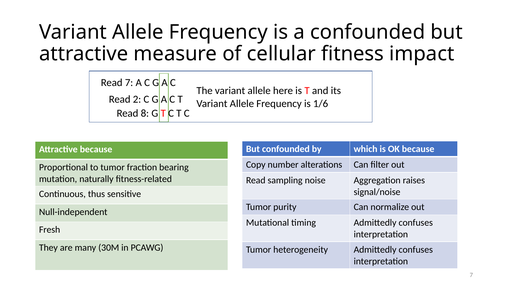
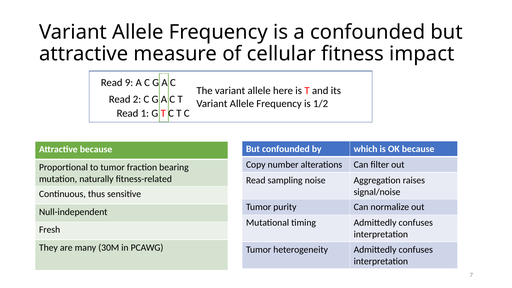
Read 7: 7 -> 9 (129, 83)
1/6: 1/6 -> 1/2 (321, 104)
8: 8 -> 1 (145, 113)
